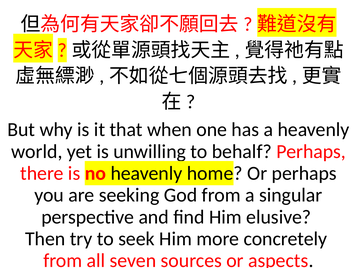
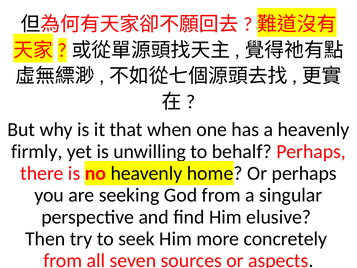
world: world -> firmly (37, 151)
